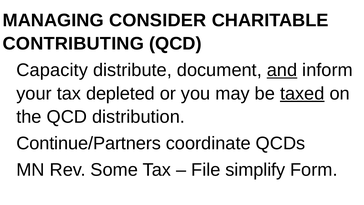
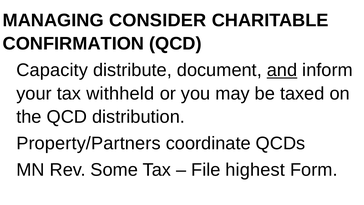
CONTRIBUTING: CONTRIBUTING -> CONFIRMATION (73, 44)
depleted: depleted -> withheld (120, 93)
taxed underline: present -> none (302, 93)
Continue/Partners: Continue/Partners -> Property/Partners (89, 143)
simplify: simplify -> highest (255, 170)
